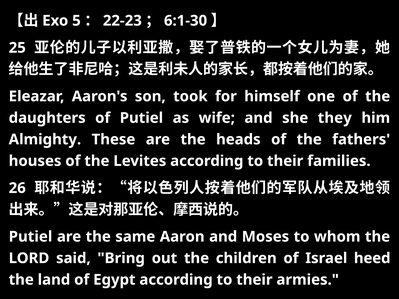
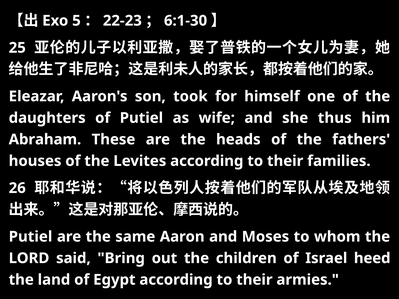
they: they -> thus (335, 118)
Almighty: Almighty -> Abraham (45, 140)
